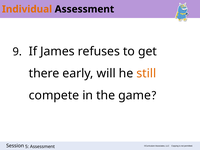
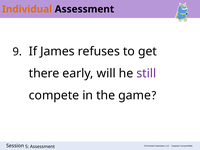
still colour: orange -> purple (146, 73)
